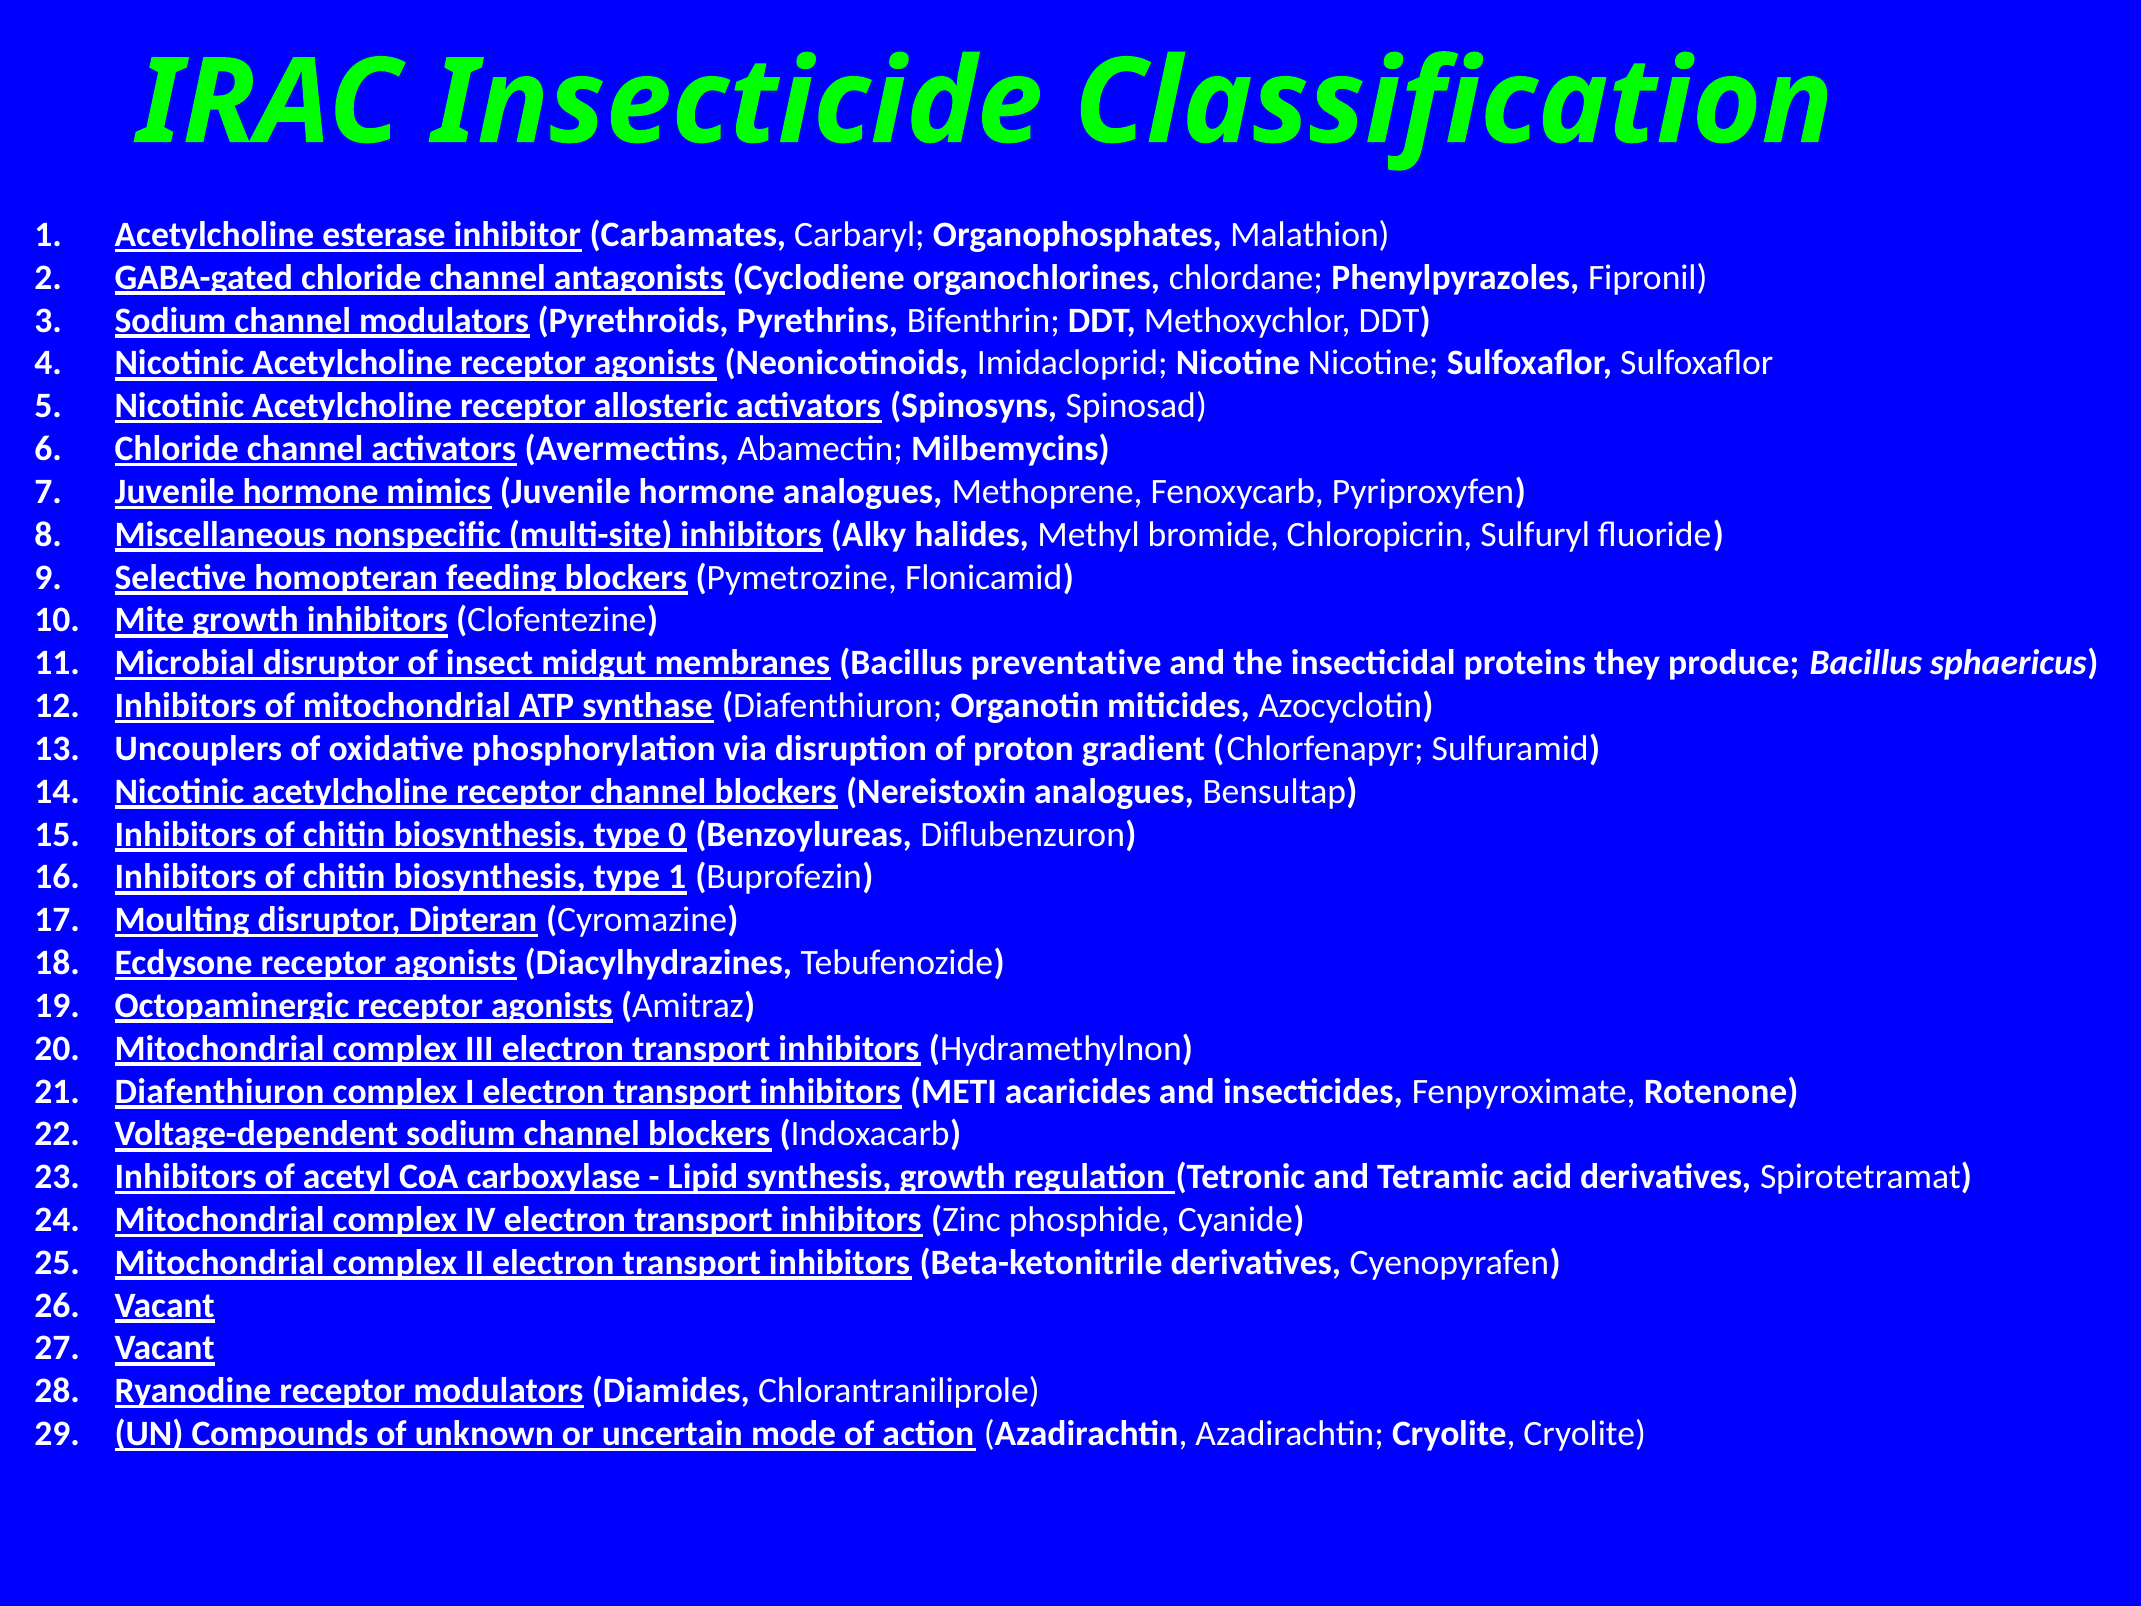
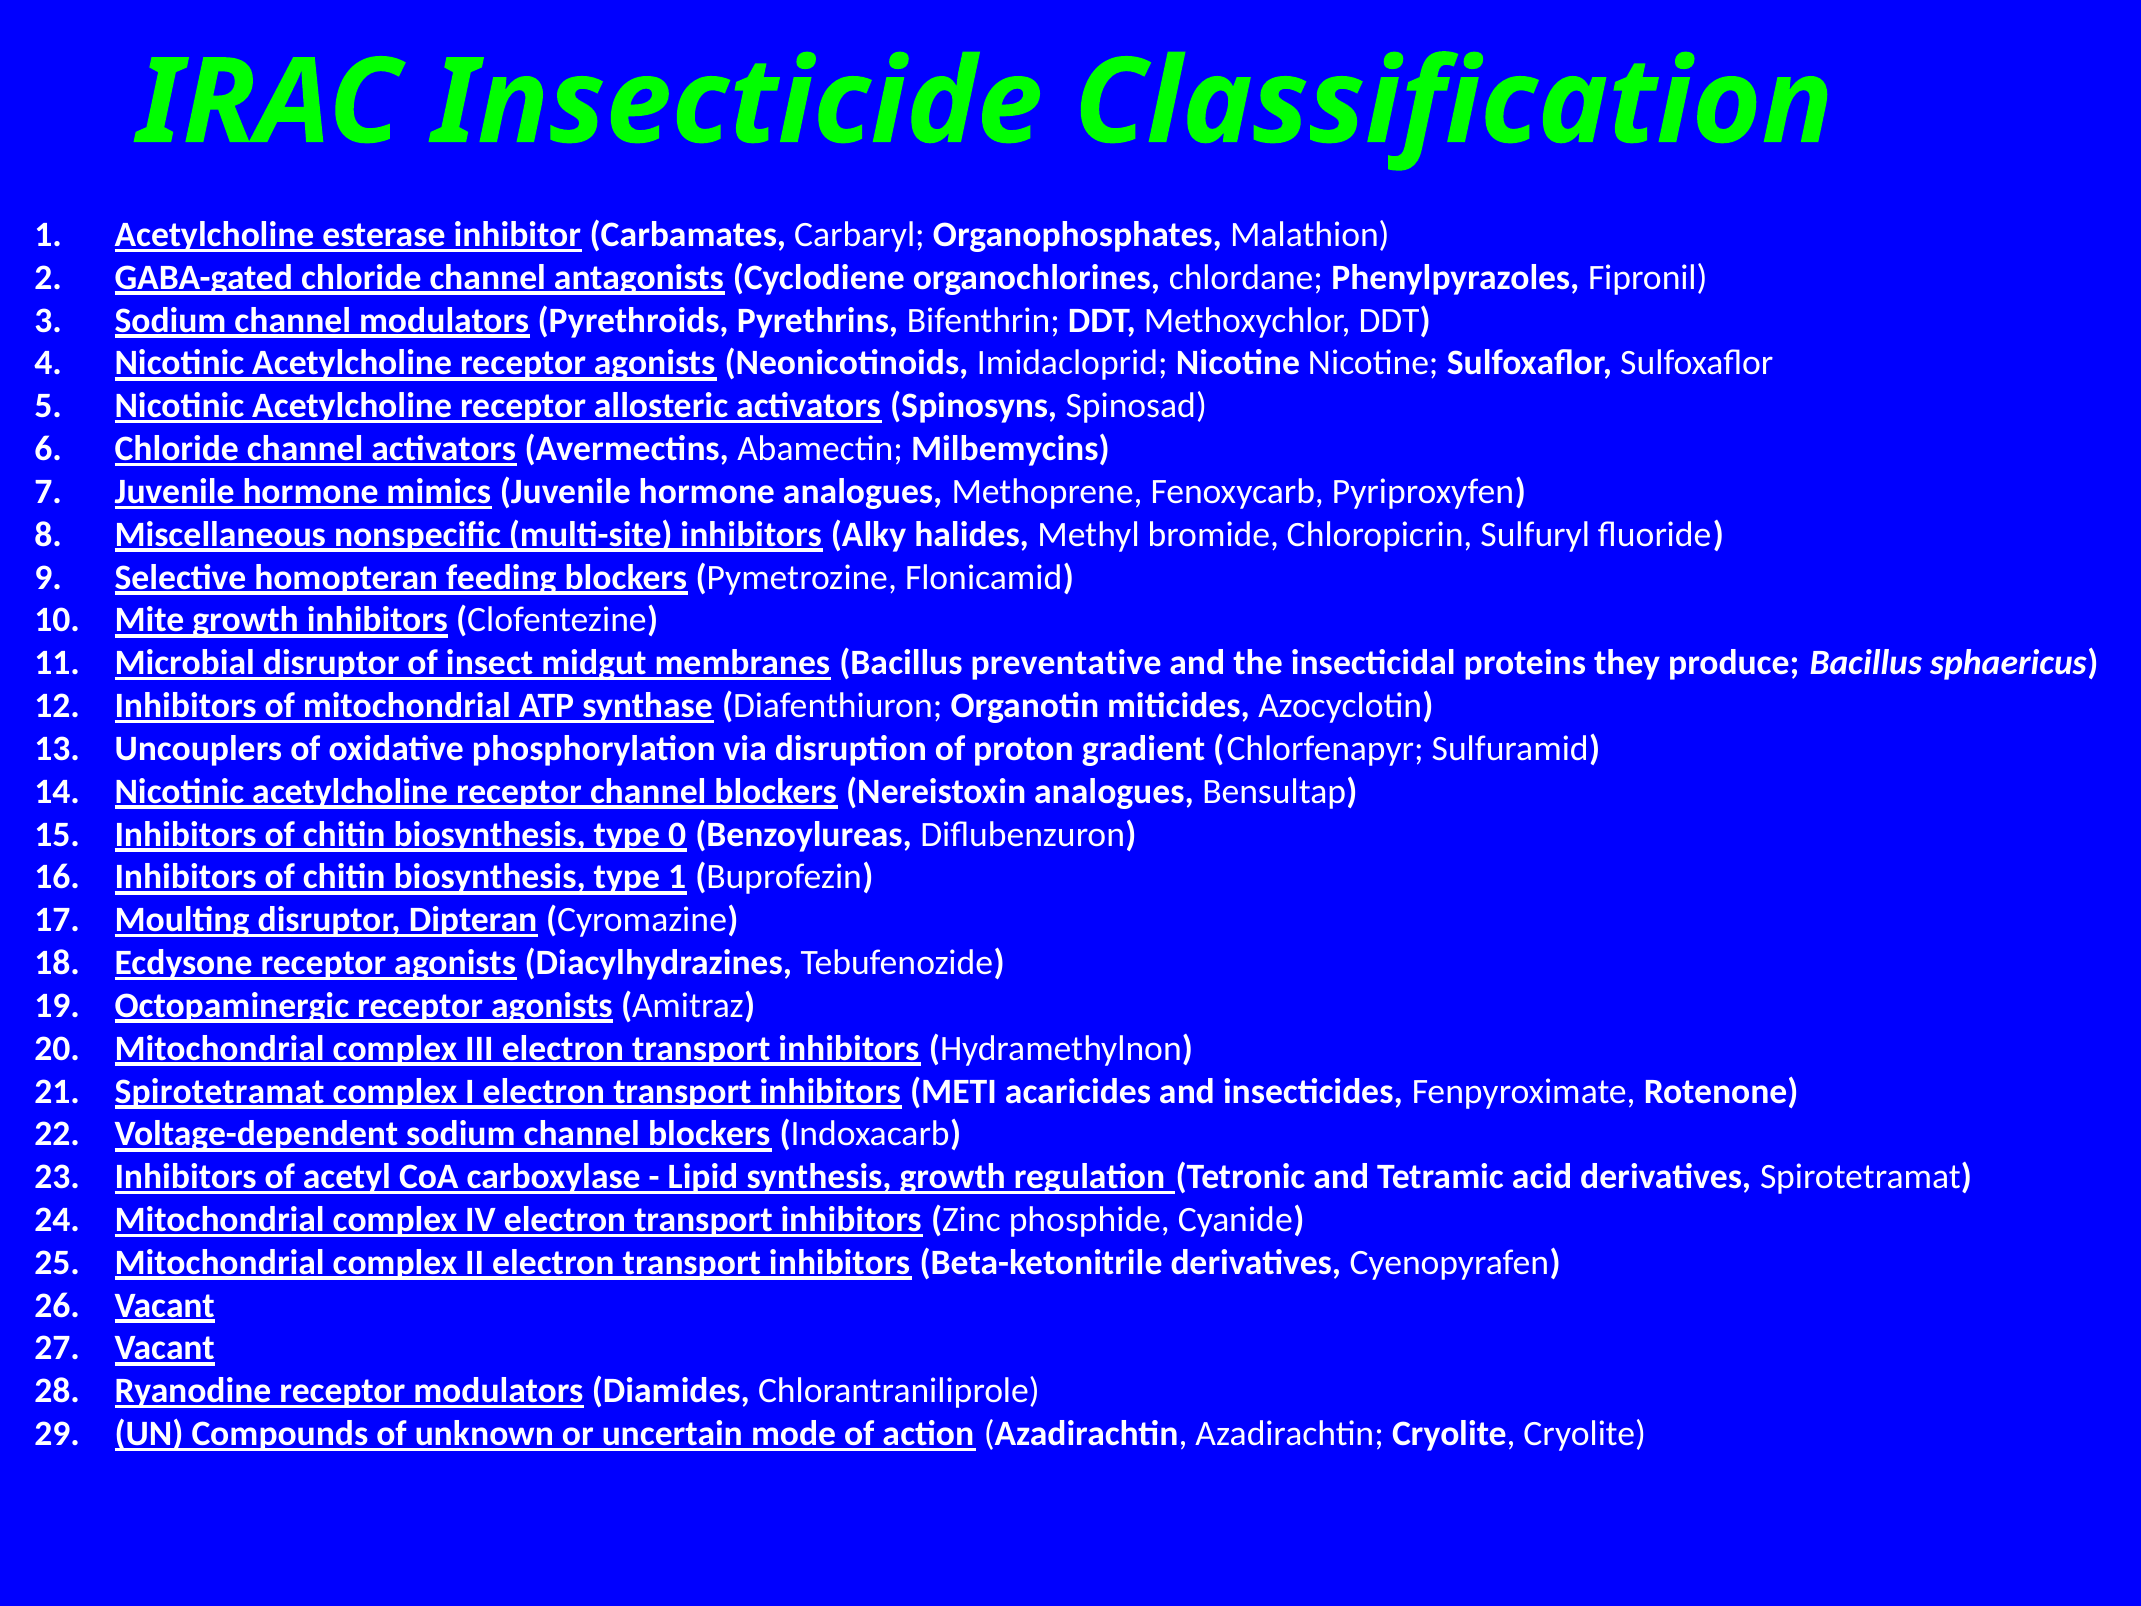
Diafenthiuron: Diafenthiuron -> Spirotetramat (220, 1091)
